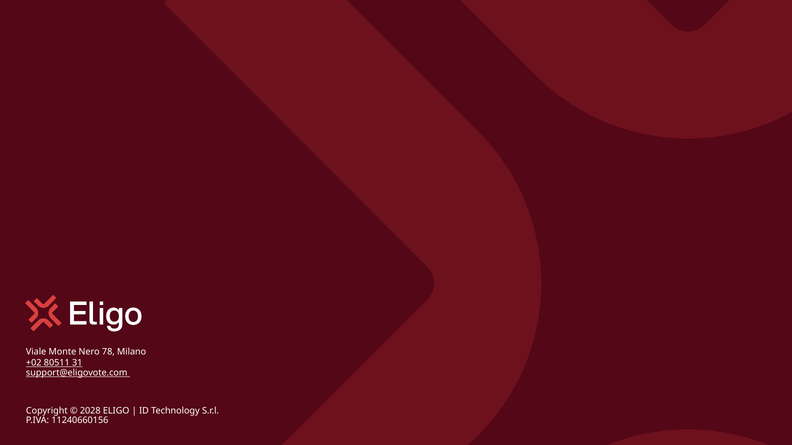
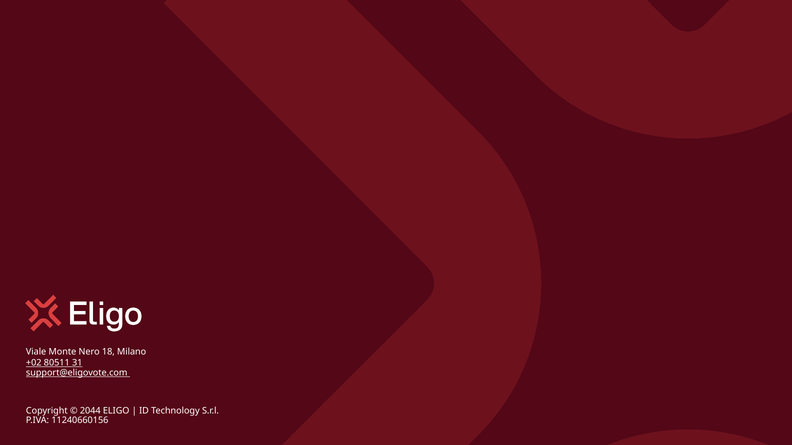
78: 78 -> 18 (108, 352)
2028: 2028 -> 2044 (90, 411)
